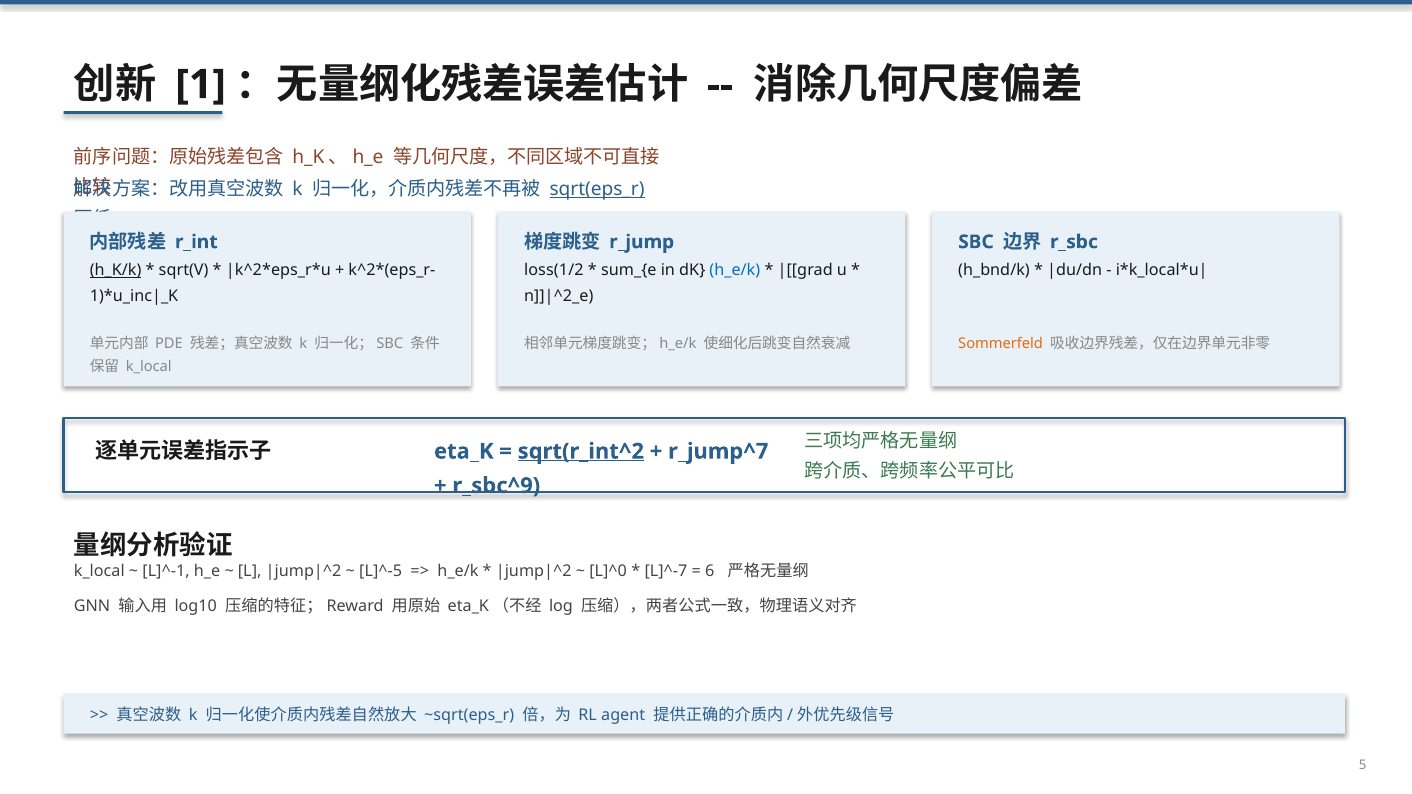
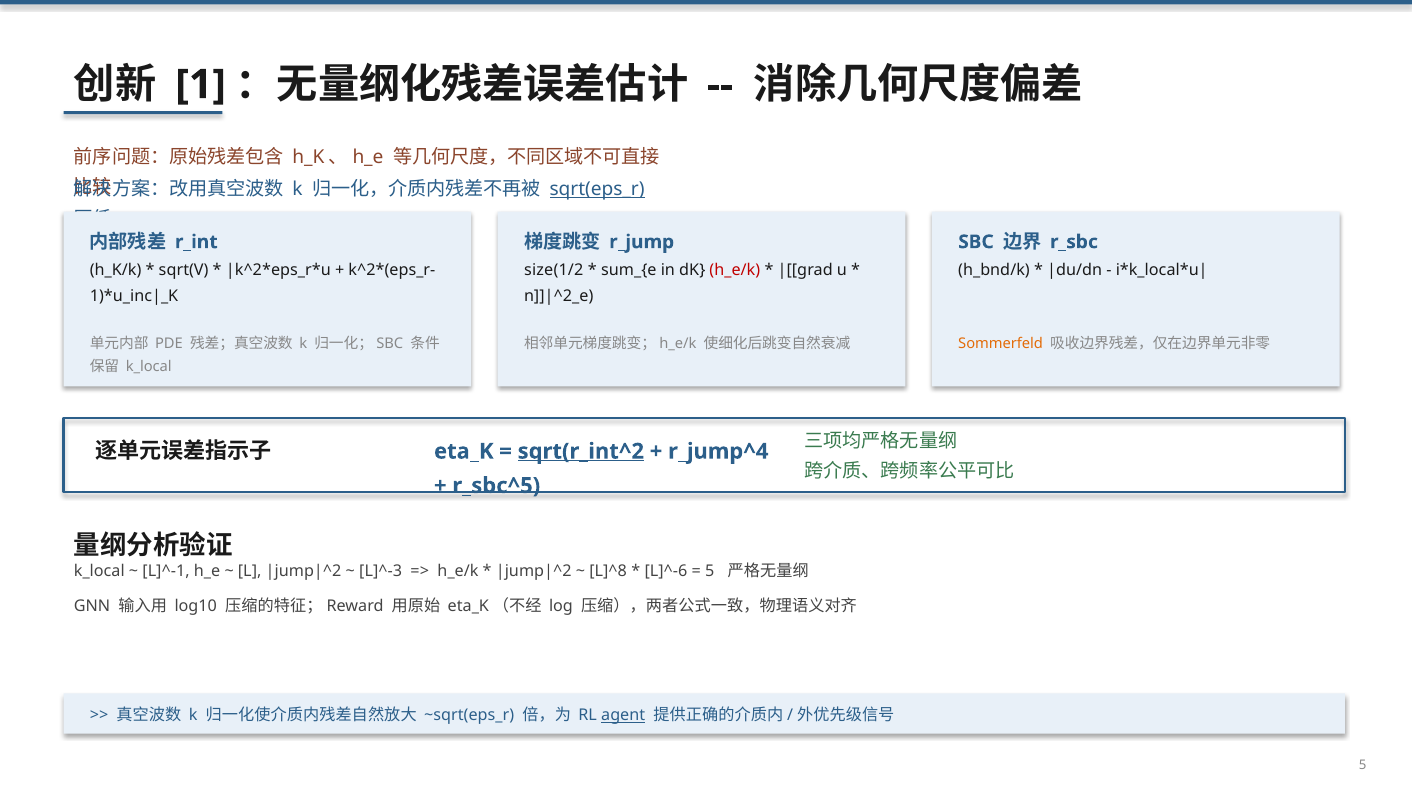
h_K/k underline: present -> none (116, 271)
loss(1/2: loss(1/2 -> size(1/2 (554, 271)
h_e/k colour: blue -> red (735, 271)
r_jump^7: r_jump^7 -> r_jump^4 (718, 451)
r_sbc^9: r_sbc^9 -> r_sbc^5 (496, 486)
L]^-5: L]^-5 -> L]^-3 (381, 571)
L]^0: L]^0 -> L]^8 (608, 571)
L]^-7: L]^-7 -> L]^-6 (666, 571)
6: 6 -> 5 (710, 571)
agent underline: none -> present (623, 716)
